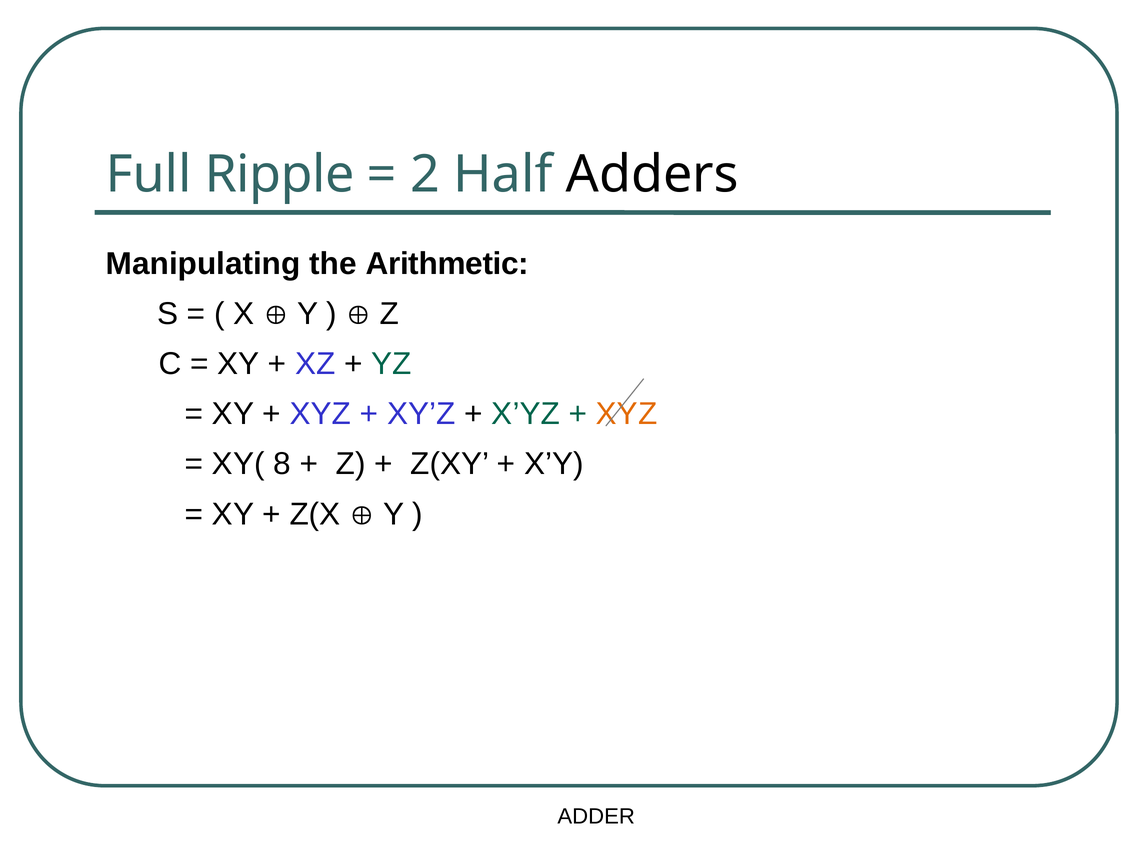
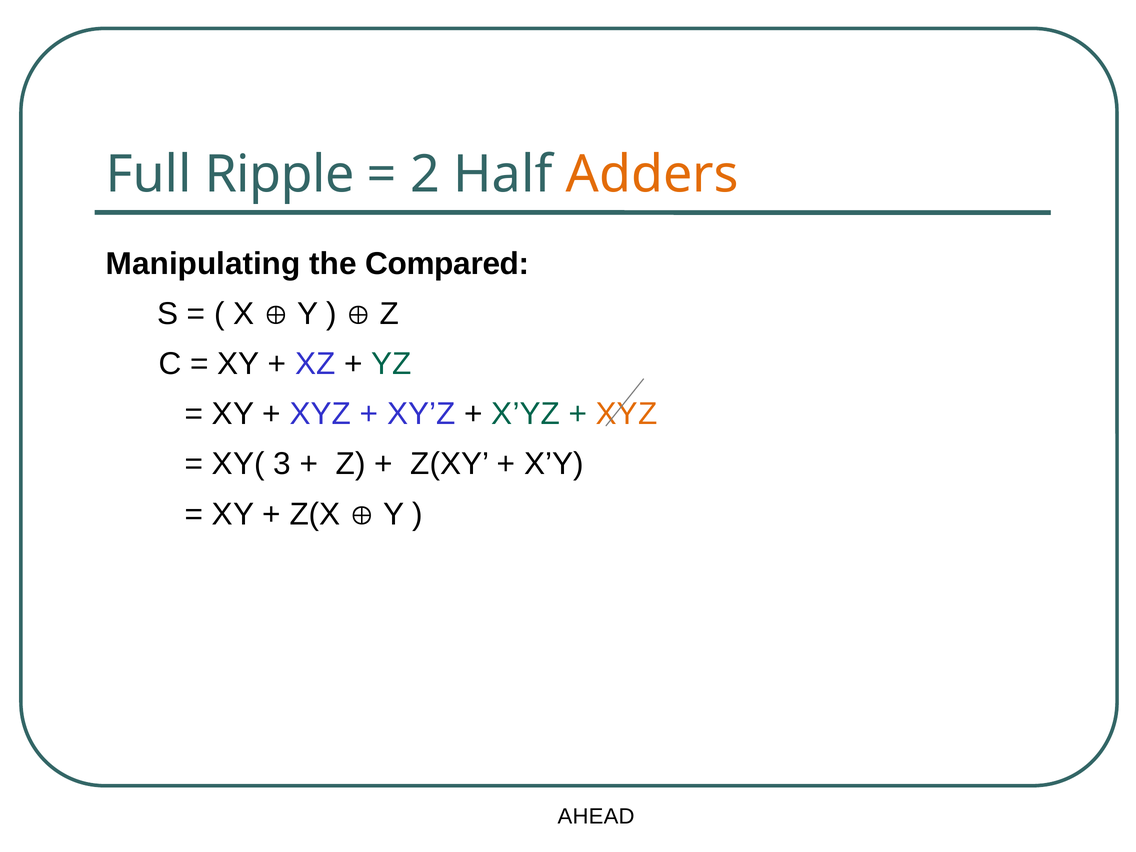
Adders colour: black -> orange (652, 174)
Arithmetic: Arithmetic -> Compared (447, 264)
8: 8 -> 3 (282, 464)
ADDER: ADDER -> AHEAD (596, 816)
